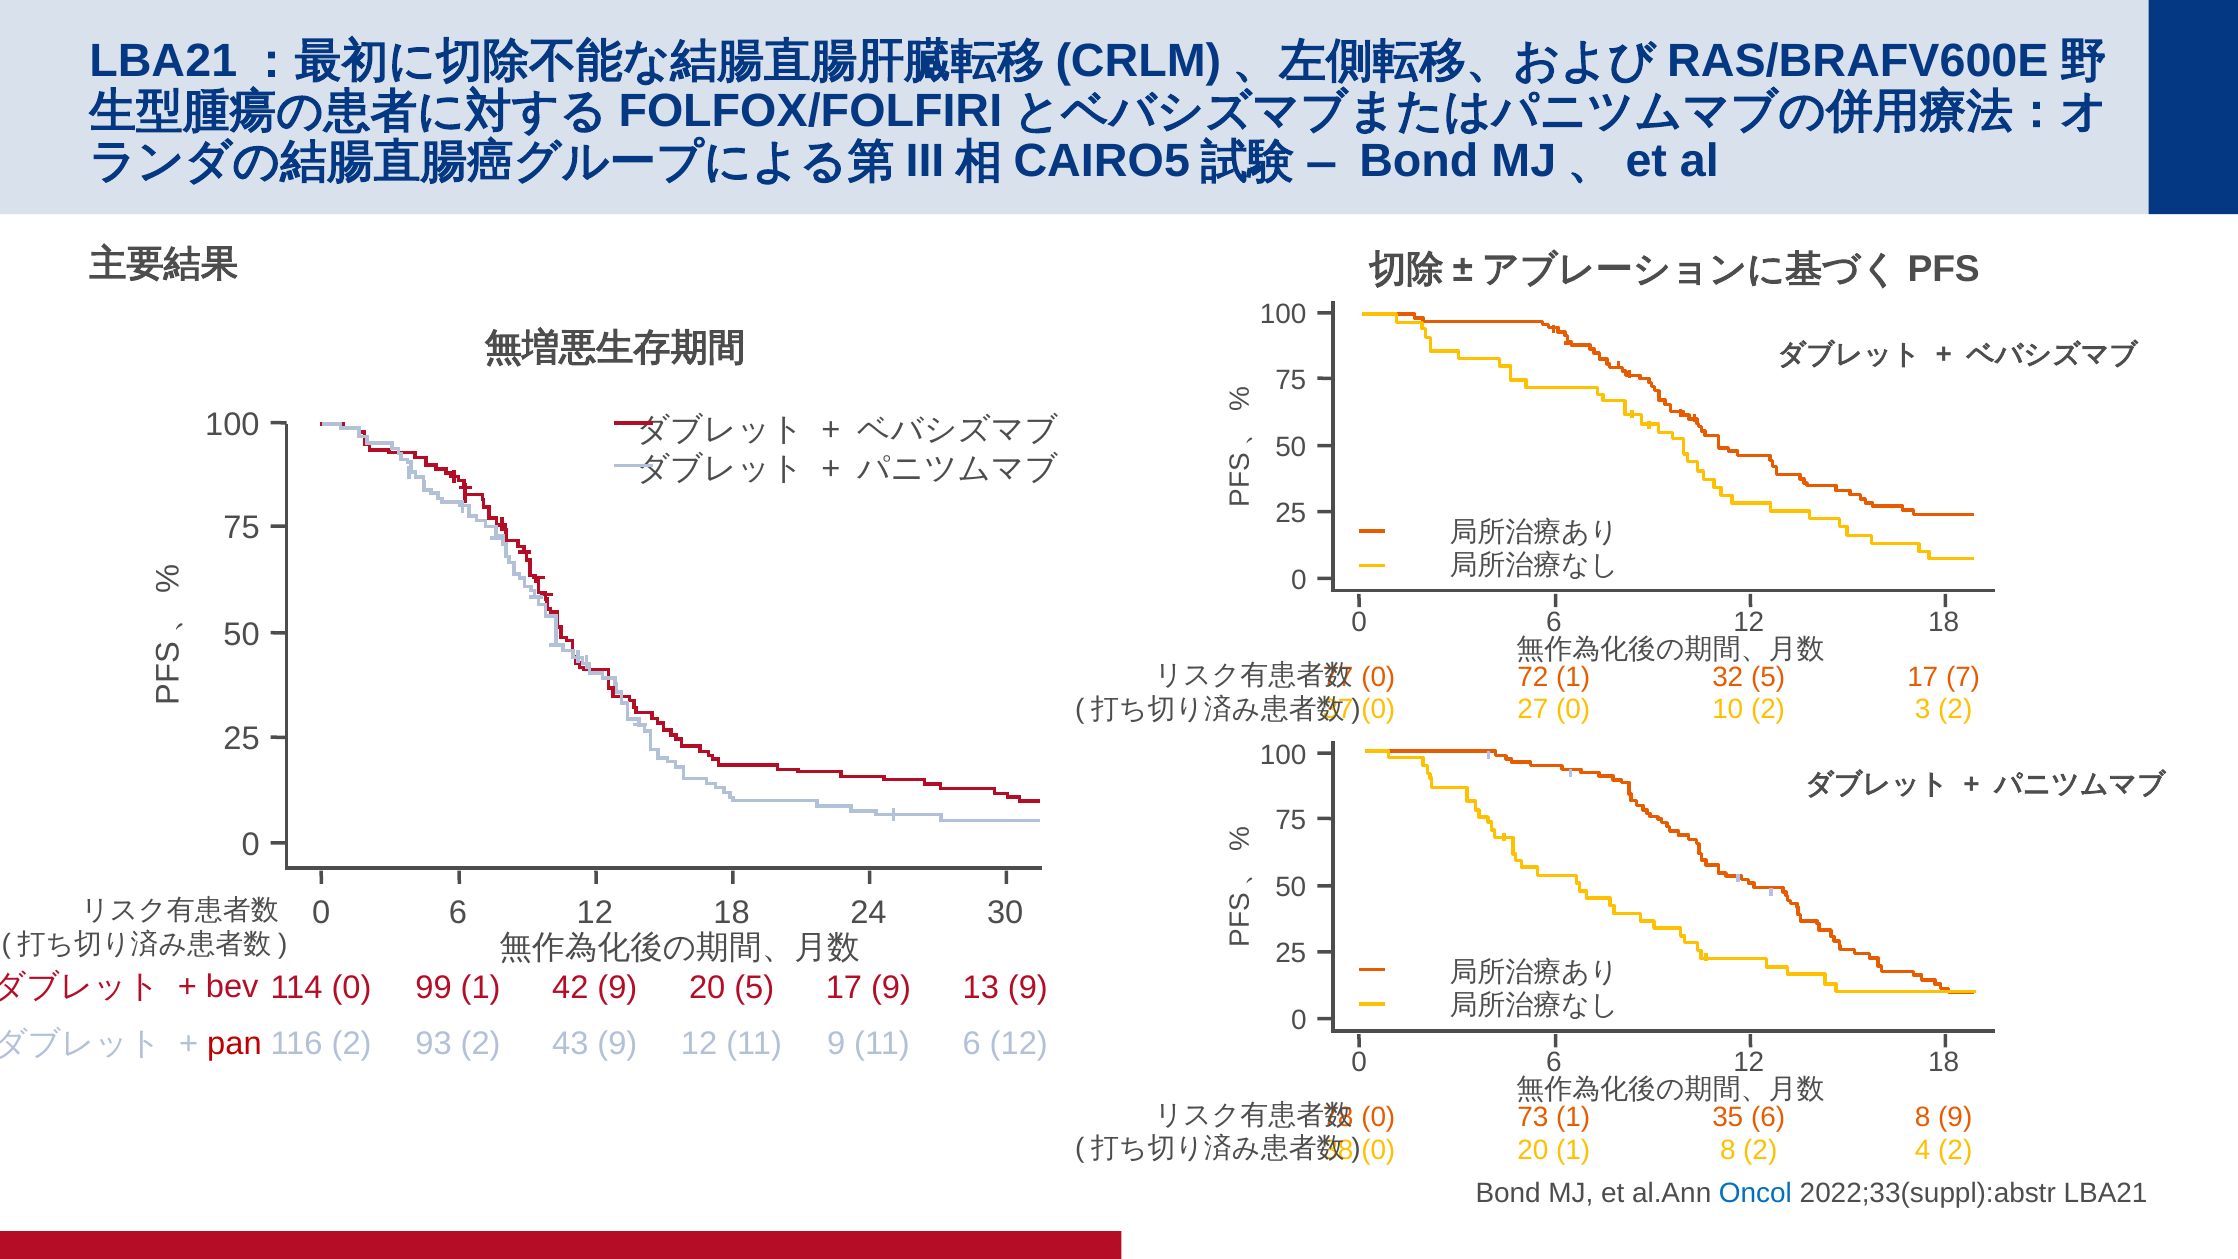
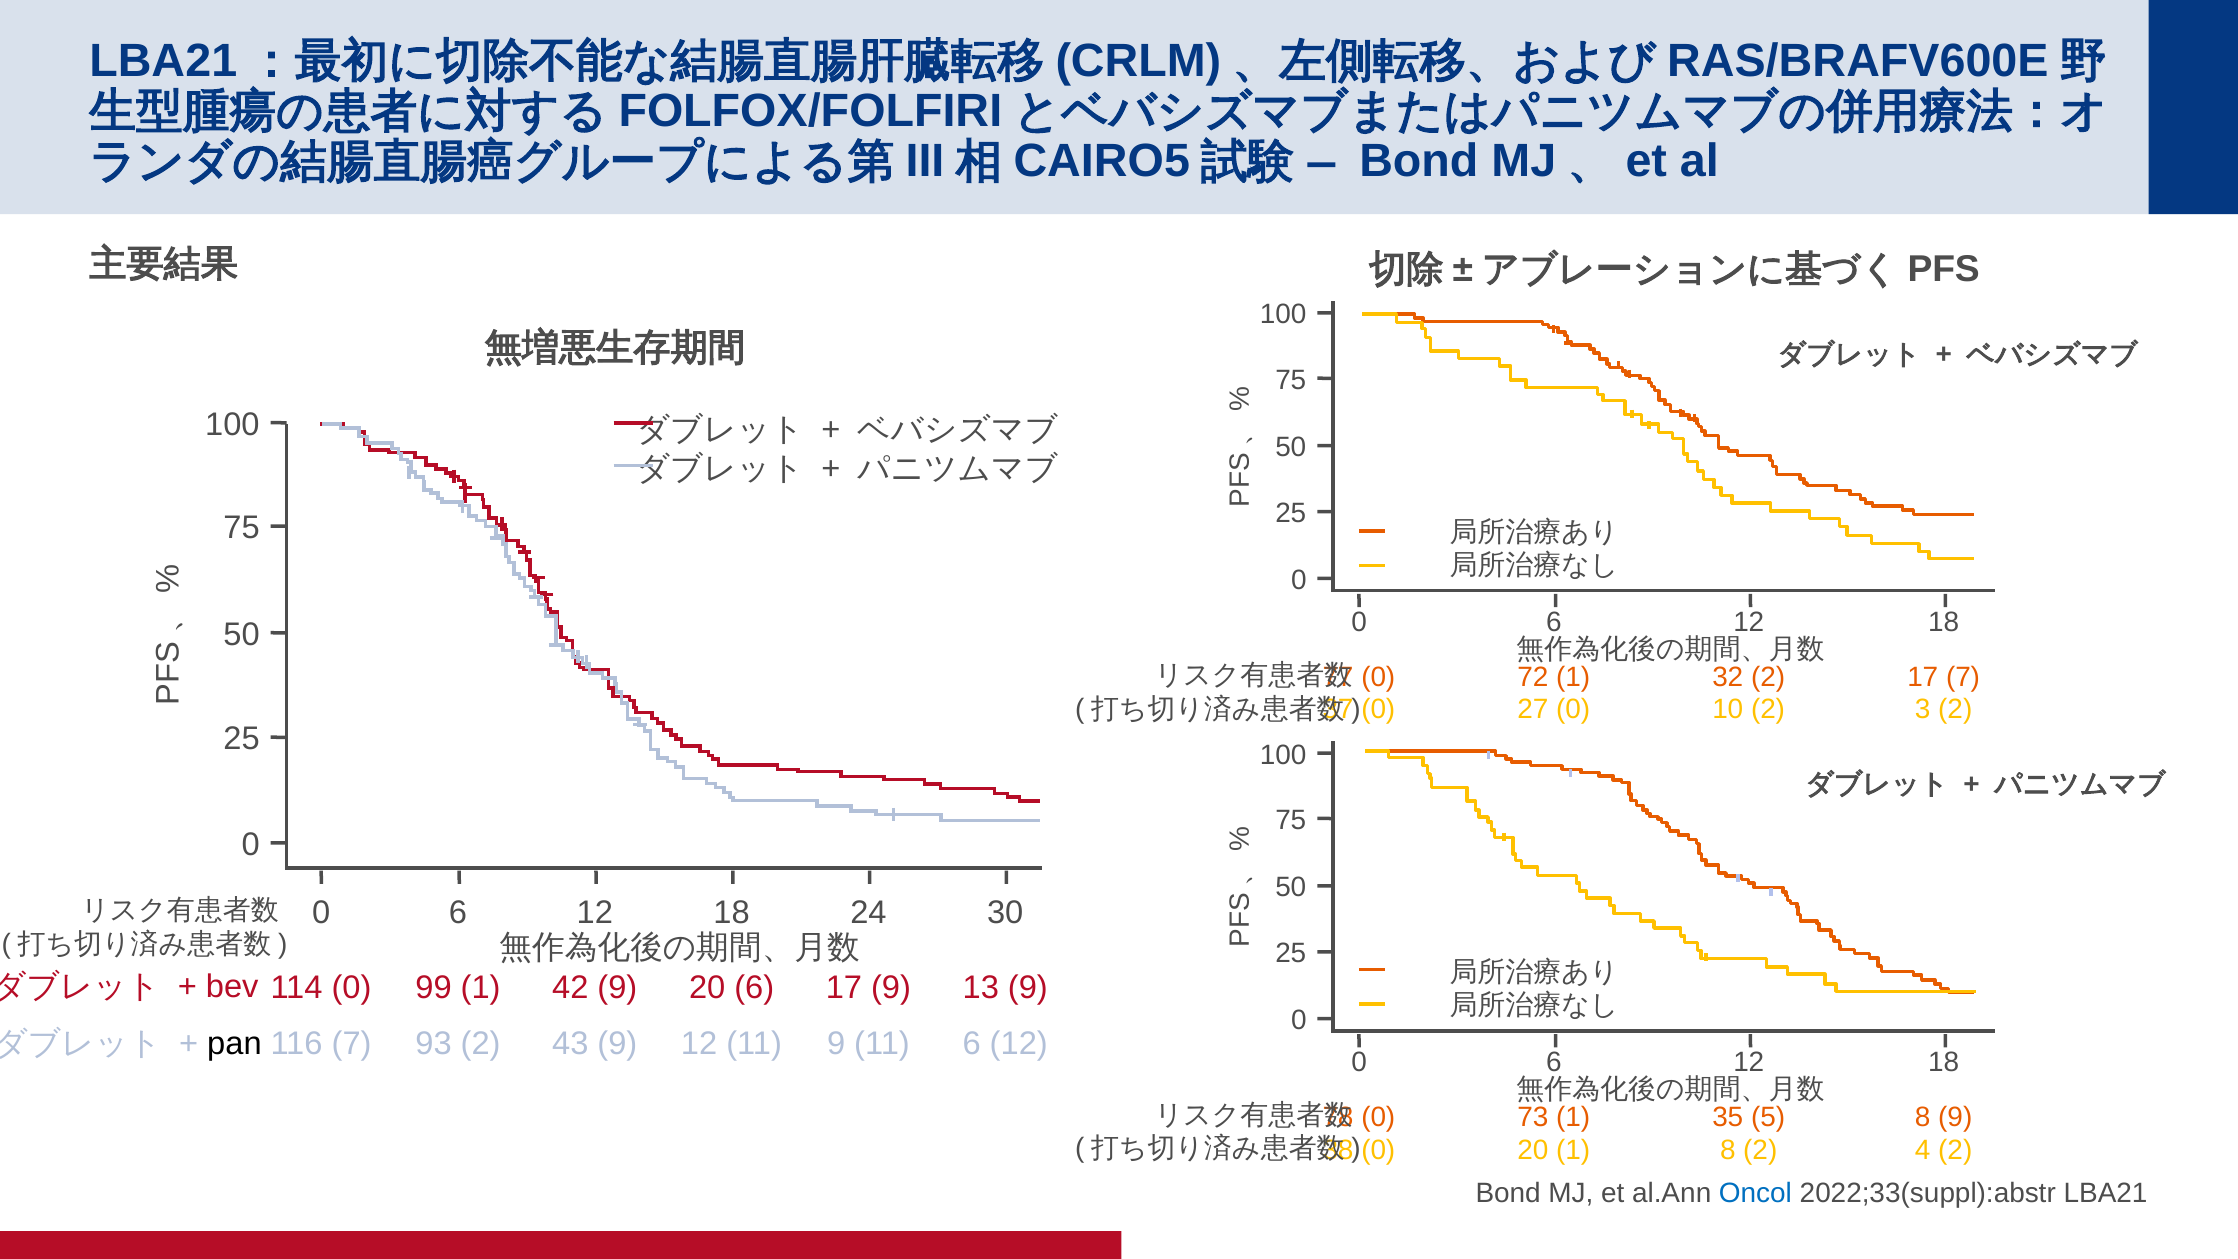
32 5: 5 -> 2 (1768, 677)
20 5: 5 -> 6 (754, 987)
116 2: 2 -> 7 (352, 1044)
pan colour: red -> black (234, 1044)
35 6: 6 -> 5 (1768, 1118)
